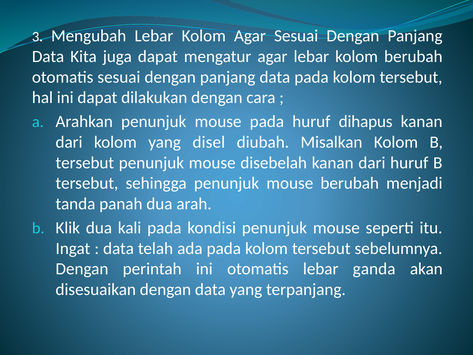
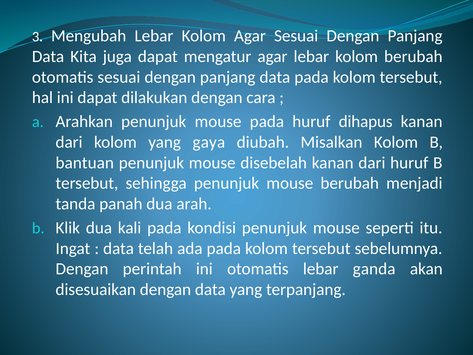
disel: disel -> gaya (209, 142)
tersebut: tersebut -> bantuan (85, 163)
